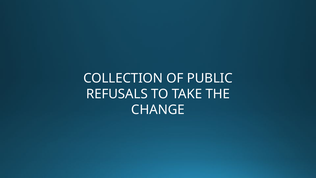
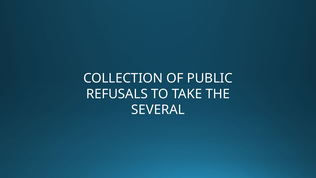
CHANGE: CHANGE -> SEVERAL (158, 110)
